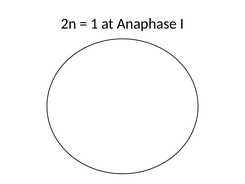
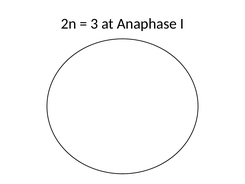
1: 1 -> 3 (94, 24)
